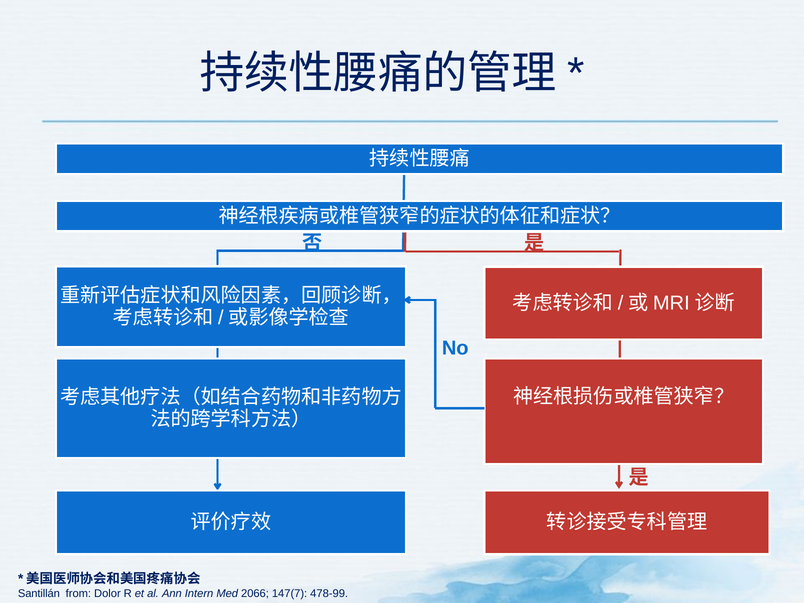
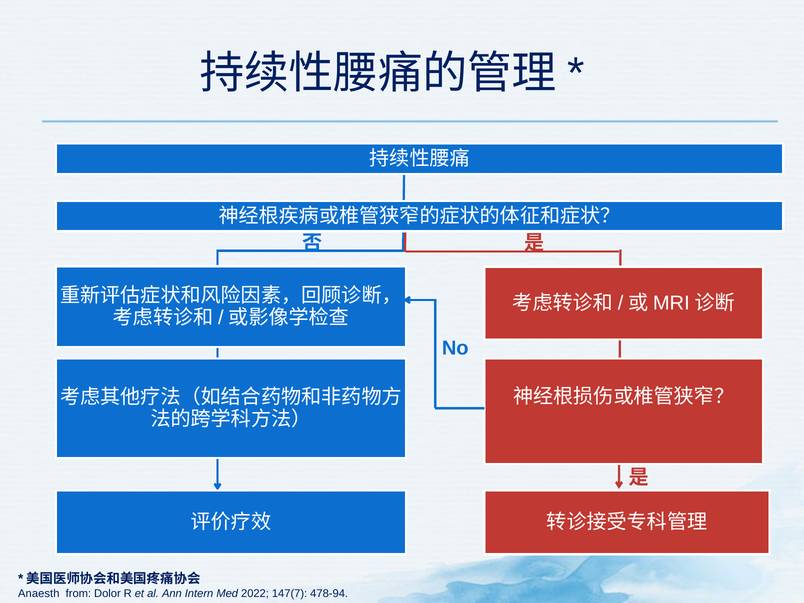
Santillán: Santillán -> Anaesth (39, 593)
2066: 2066 -> 2022 (255, 593)
478-99: 478-99 -> 478-94 (329, 593)
